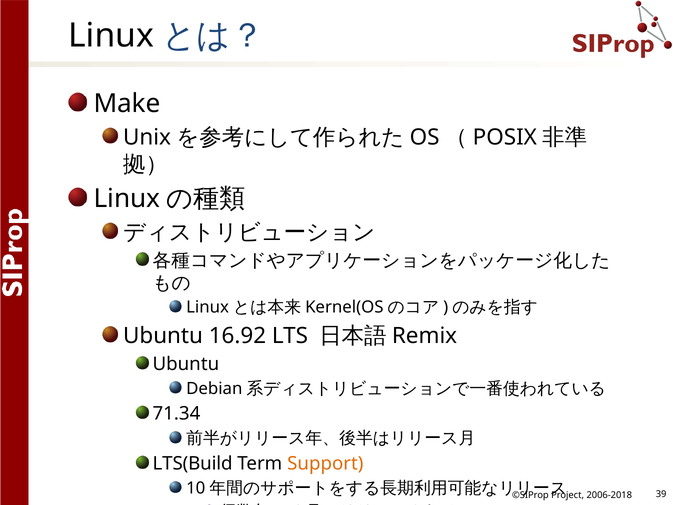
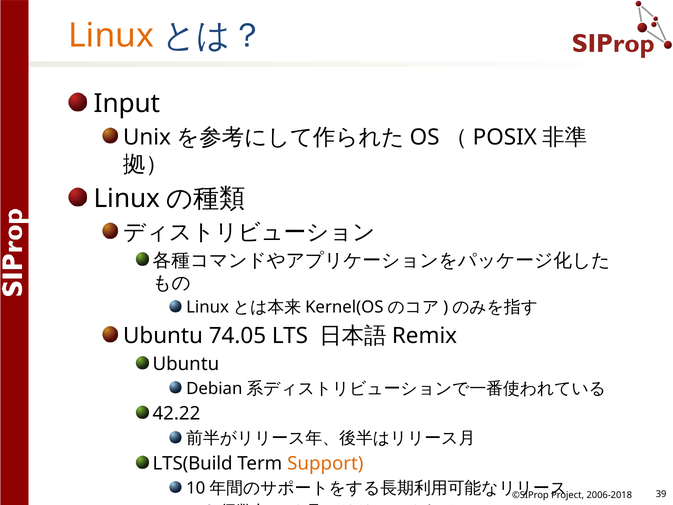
Linux colour: black -> orange (111, 36)
Make: Make -> Input (127, 104)
16.92: 16.92 -> 74.05 (237, 336)
71.34: 71.34 -> 42.22 (176, 414)
